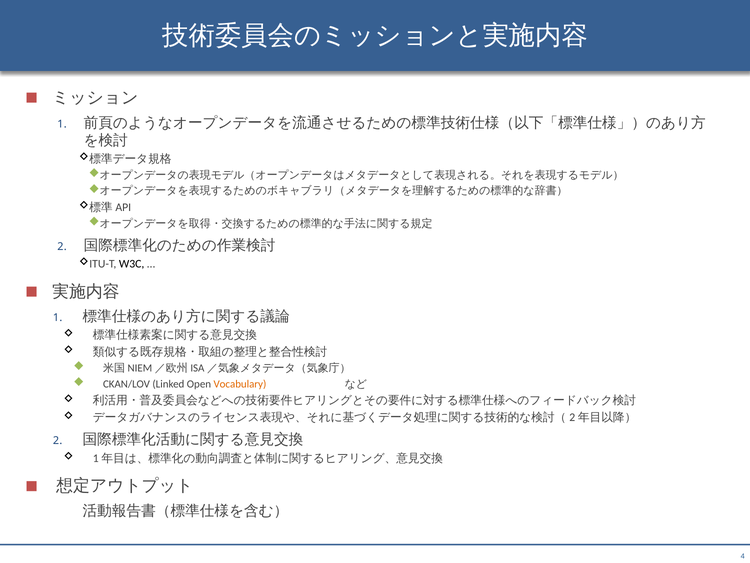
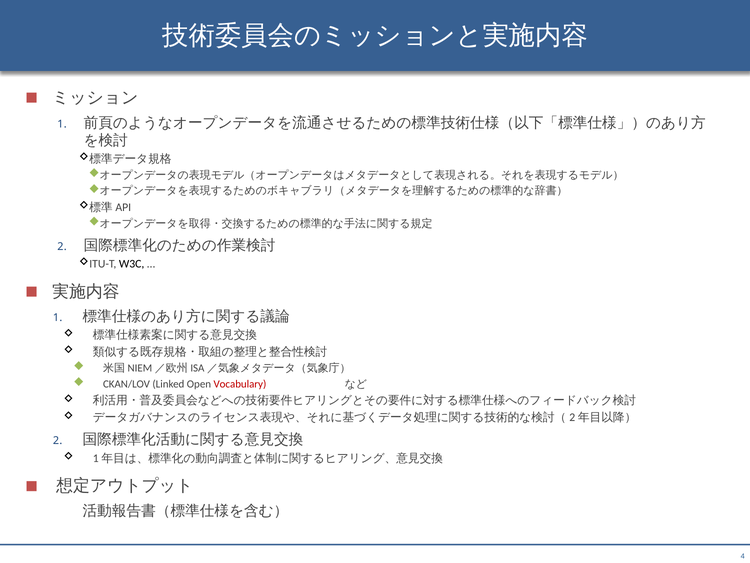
Vocabulary colour: orange -> red (240, 384)
